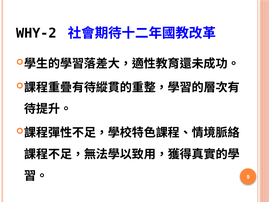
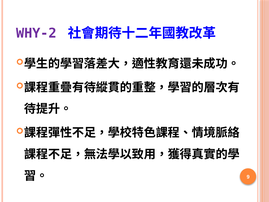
WHY-2 colour: black -> purple (36, 33)
